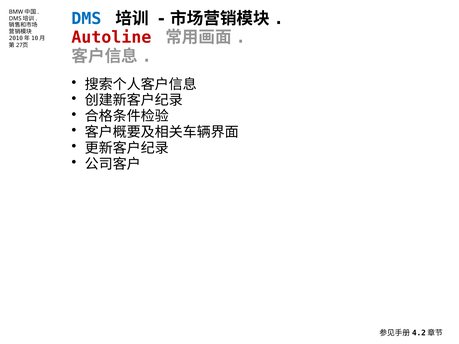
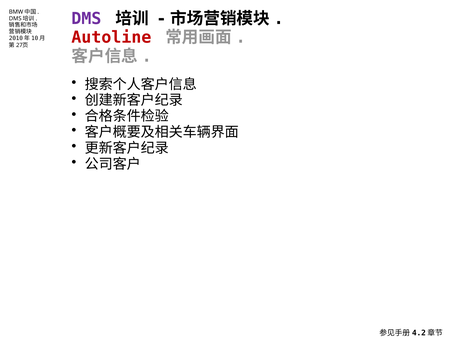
DMS colour: blue -> purple (87, 19)
